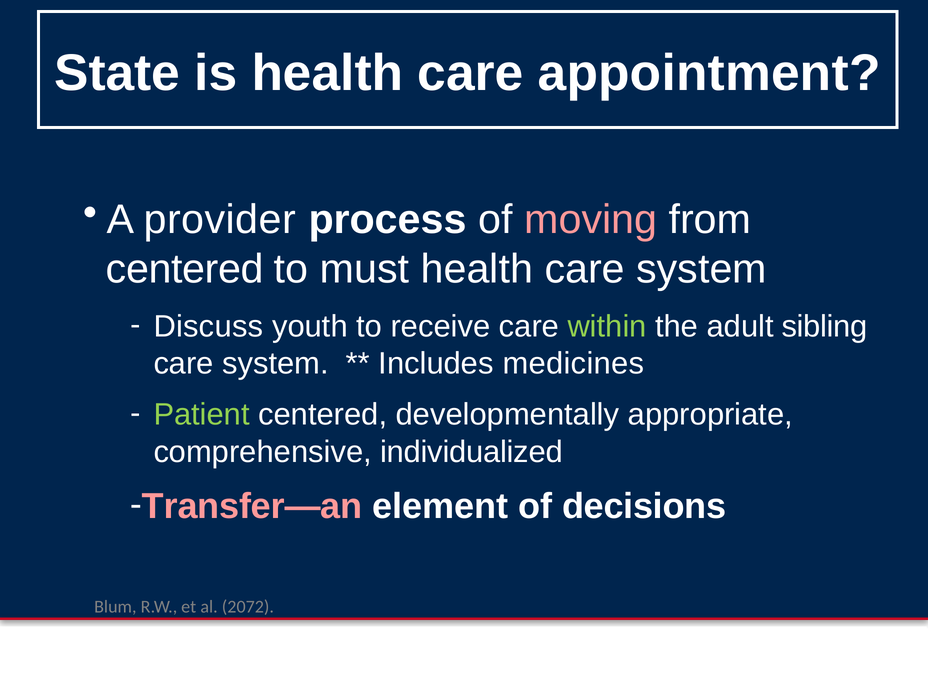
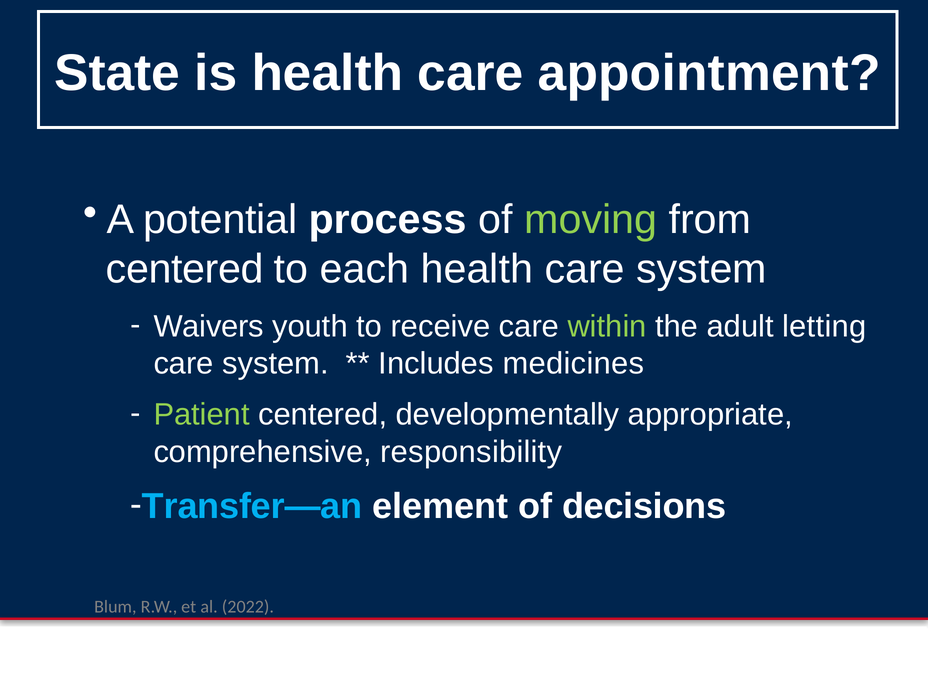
provider: provider -> potential (220, 220)
moving colour: pink -> light green (591, 220)
must: must -> each (364, 269)
Discuss: Discuss -> Waivers (209, 327)
sibling: sibling -> letting (824, 327)
individualized: individualized -> responsibility (471, 452)
Transfer—an colour: pink -> light blue (252, 506)
2072: 2072 -> 2022 (248, 607)
